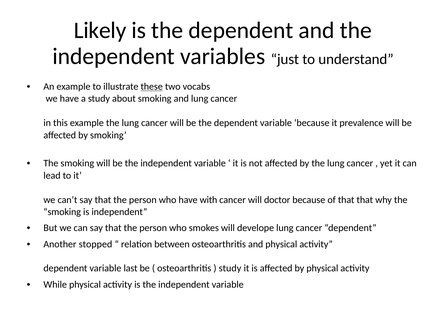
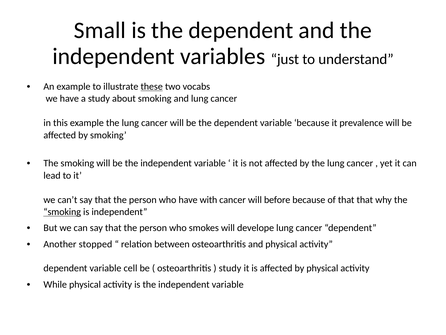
Likely: Likely -> Small (100, 30)
doctor: doctor -> before (277, 199)
smoking underline: none -> present (62, 212)
last: last -> cell (130, 268)
